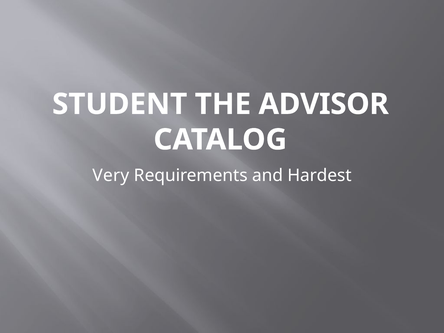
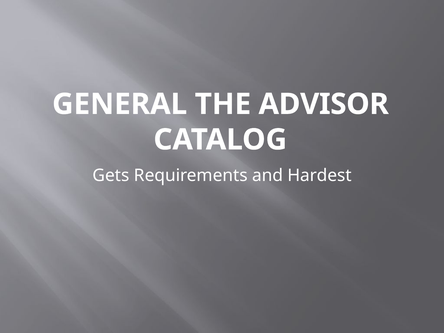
STUDENT: STUDENT -> GENERAL (120, 104)
Very: Very -> Gets (111, 176)
